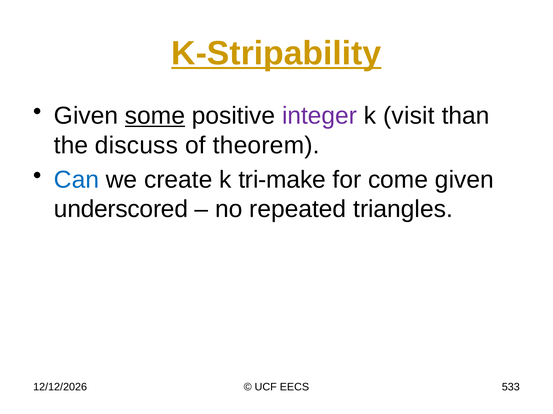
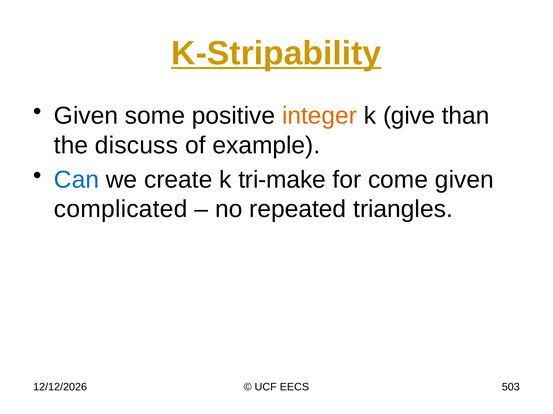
some underline: present -> none (155, 116)
integer colour: purple -> orange (320, 116)
visit: visit -> give (409, 116)
theorem: theorem -> example (266, 146)
underscored: underscored -> complicated (121, 209)
533: 533 -> 503 (511, 388)
